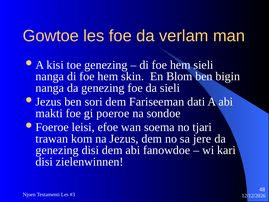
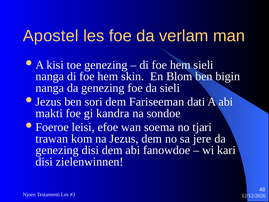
Gowtoe: Gowtoe -> Apostel (51, 36)
poeroe: poeroe -> kandra (113, 113)
